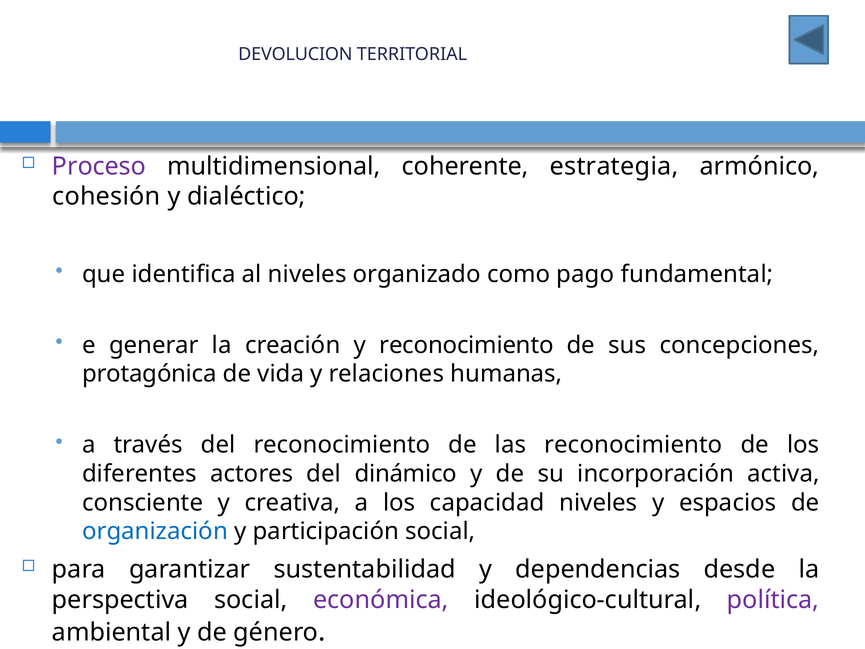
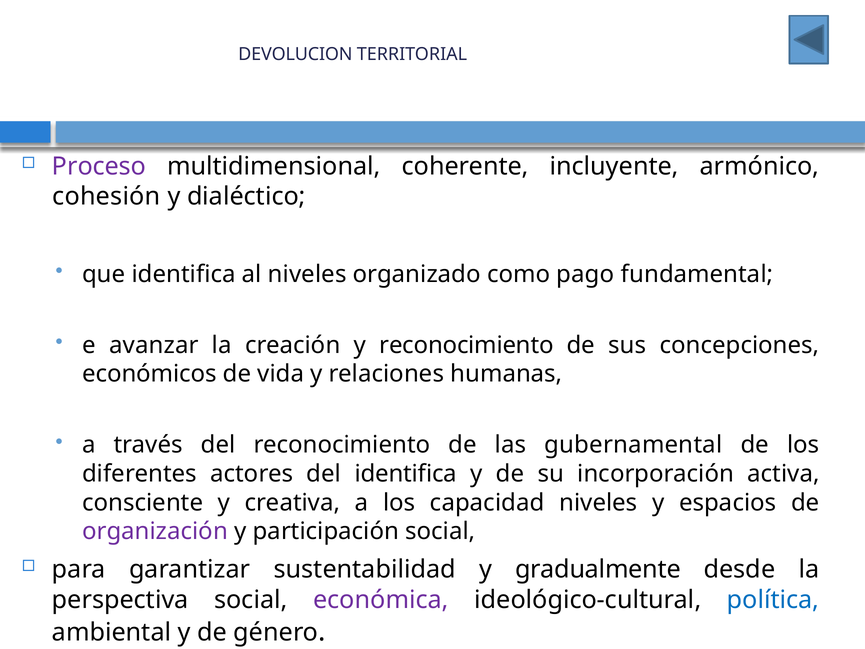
estrategia: estrategia -> incluyente (614, 166)
generar: generar -> avanzar (154, 345)
protagónica: protagónica -> económicos (149, 374)
las reconocimiento: reconocimiento -> gubernamental (633, 445)
del dinámico: dinámico -> identifica (406, 474)
organización colour: blue -> purple (155, 531)
dependencias: dependencias -> gradualmente (598, 569)
política colour: purple -> blue (773, 600)
